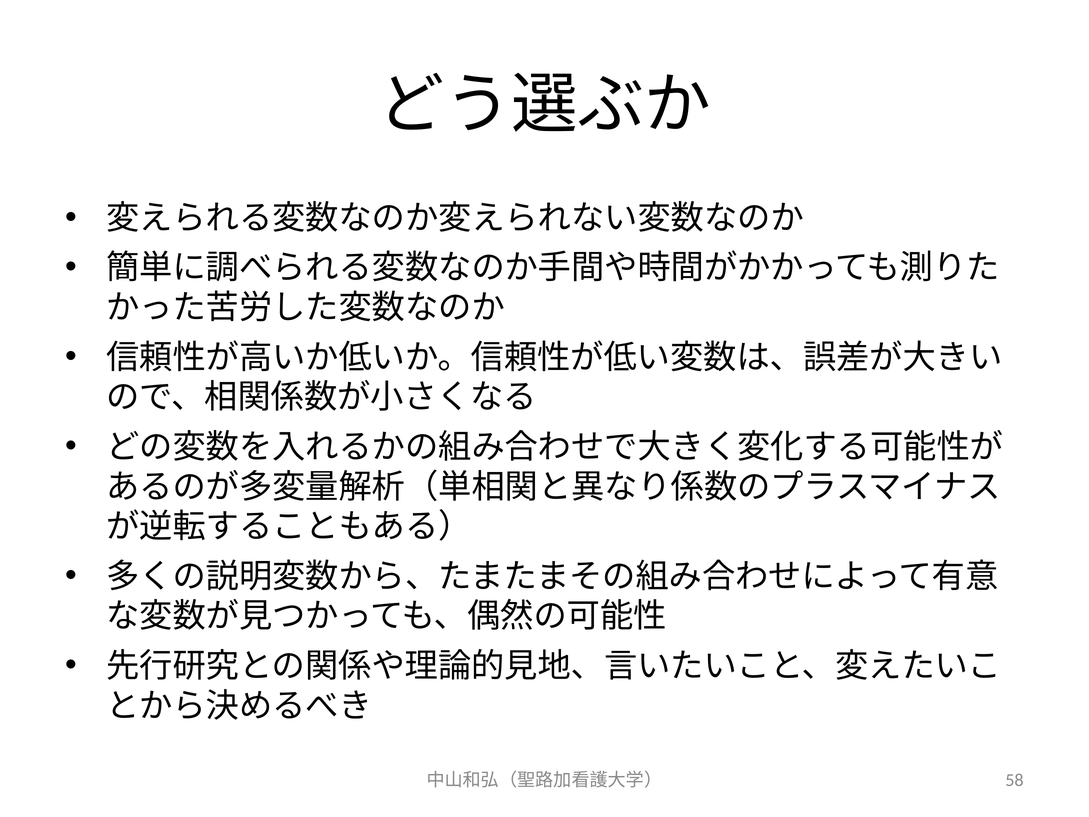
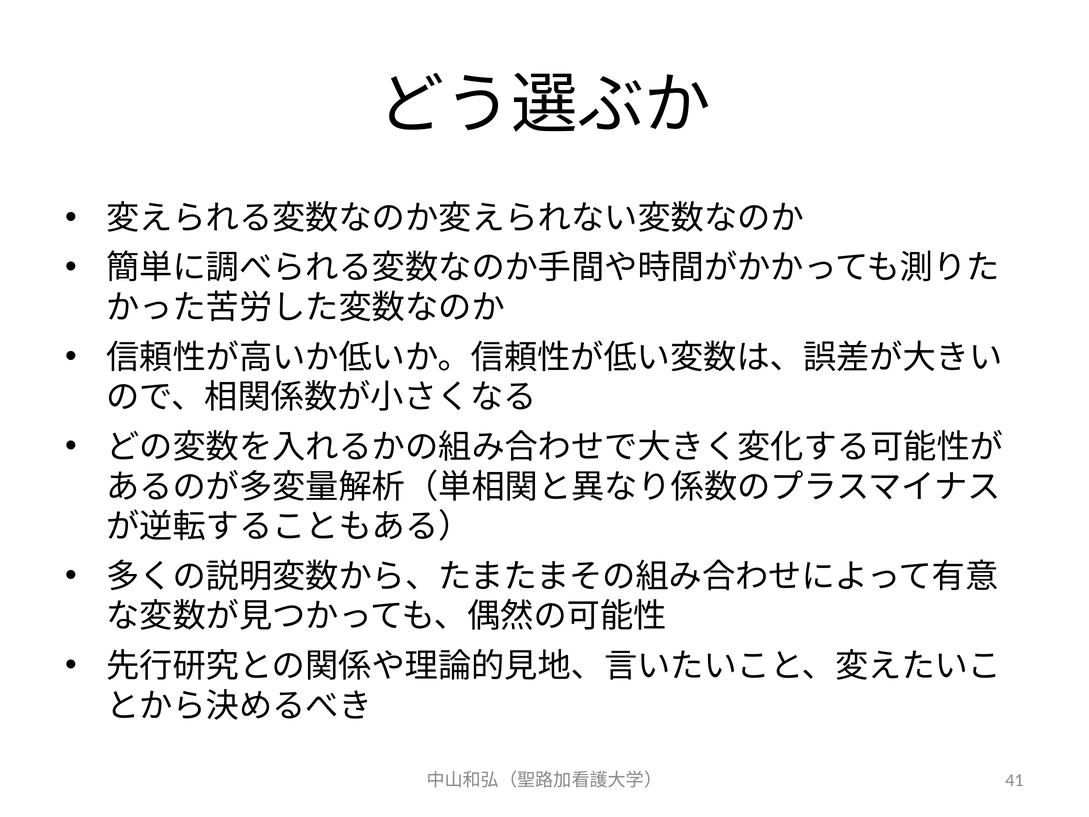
58: 58 -> 41 (1014, 780)
